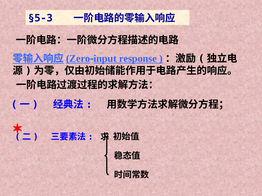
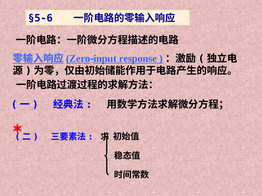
§5-3: §5-3 -> §5-6 (40, 18)
